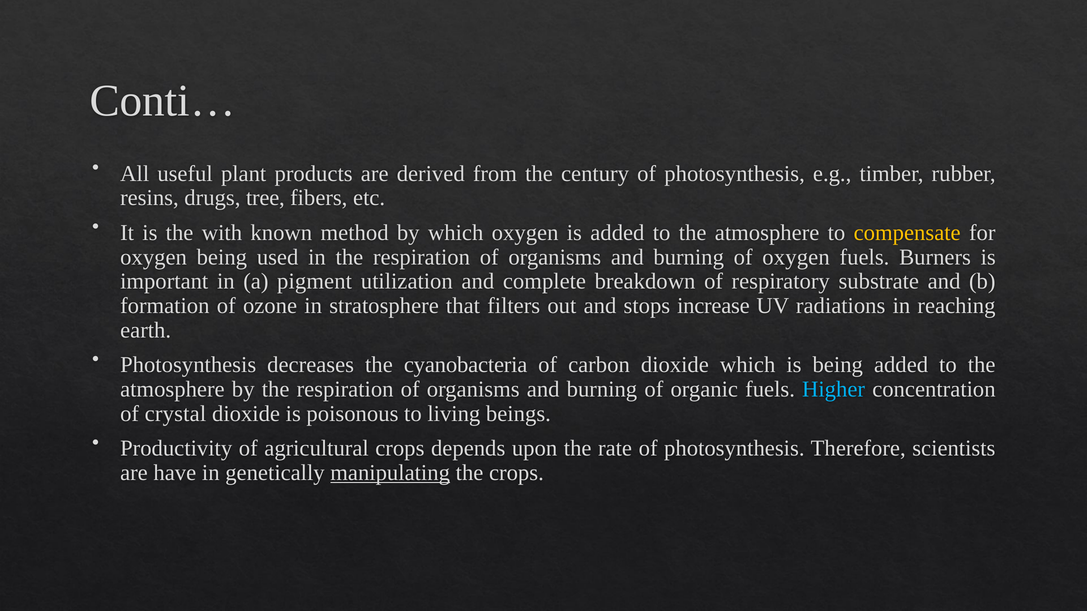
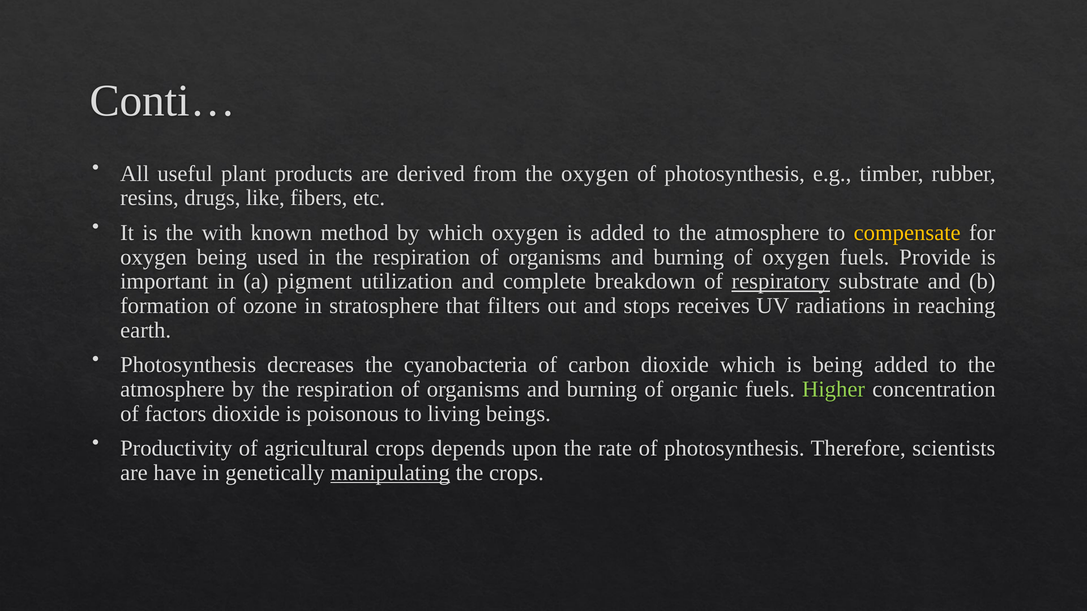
the century: century -> oxygen (595, 174)
tree: tree -> like (265, 198)
Burners: Burners -> Provide (935, 257)
respiratory underline: none -> present (781, 282)
increase: increase -> receives (713, 306)
Higher colour: light blue -> light green (834, 390)
crystal: crystal -> factors (176, 414)
